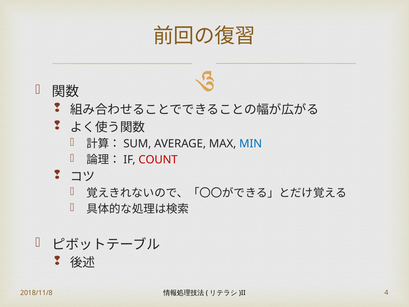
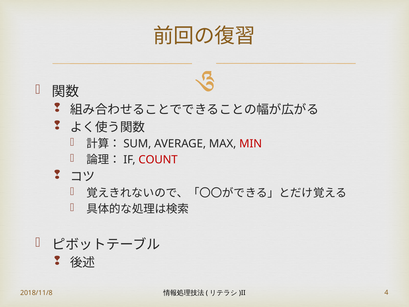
MIN colour: blue -> red (251, 144)
